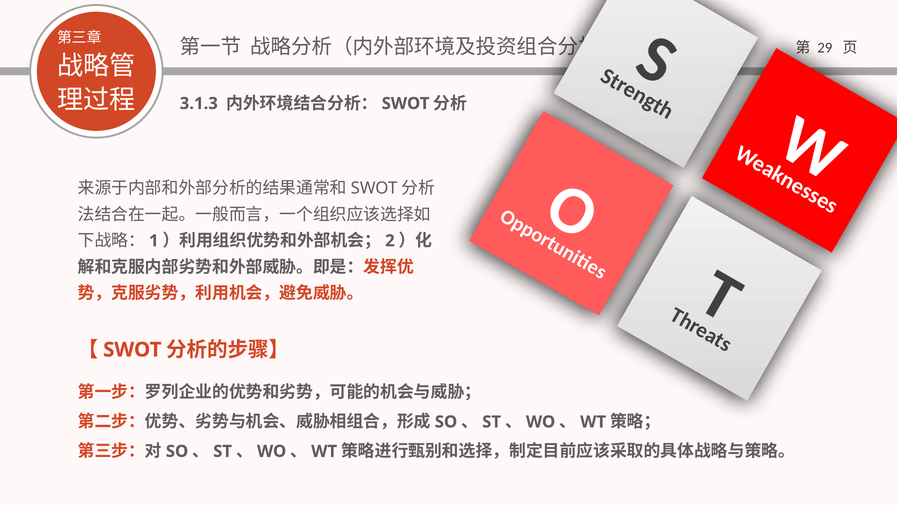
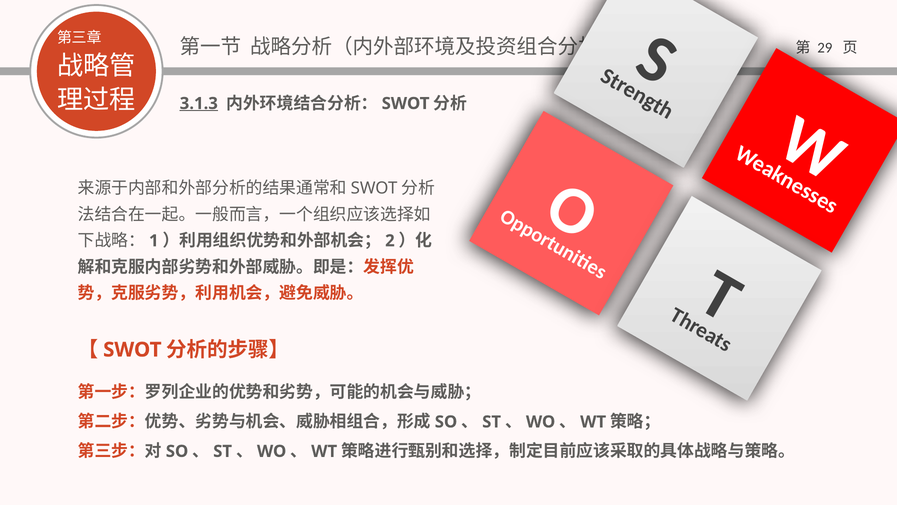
3.1.3 underline: none -> present (199, 103)
